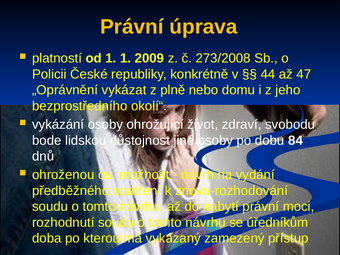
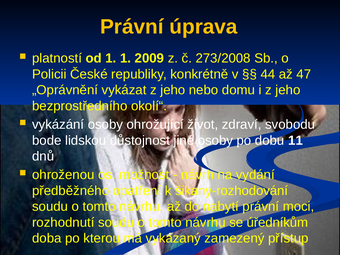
vykázat z plně: plně -> jeho (173, 90)
84: 84 -> 11 (296, 140)
znovu-rozhodování: znovu-rozhodování -> šikany-rozhodování (232, 191)
